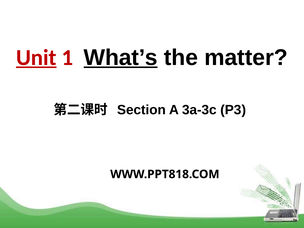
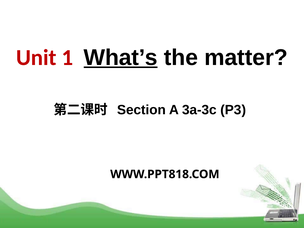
Unit underline: present -> none (36, 58)
